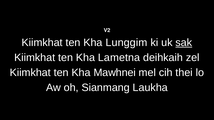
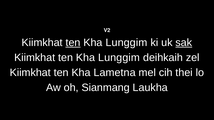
ten underline: none -> present (73, 43)
Lametna: Lametna -> Lunggim (119, 58)
Mawhnei: Mawhnei -> Lametna (115, 73)
